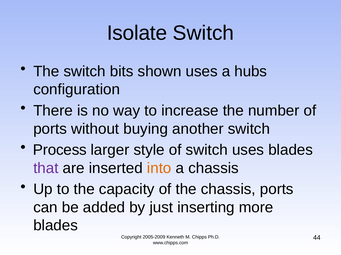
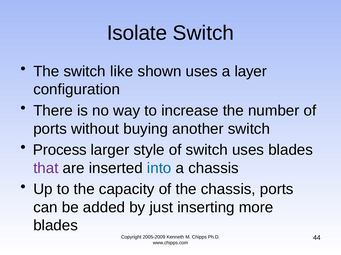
bits: bits -> like (122, 72)
hubs: hubs -> layer (251, 72)
into colour: orange -> blue (159, 169)
